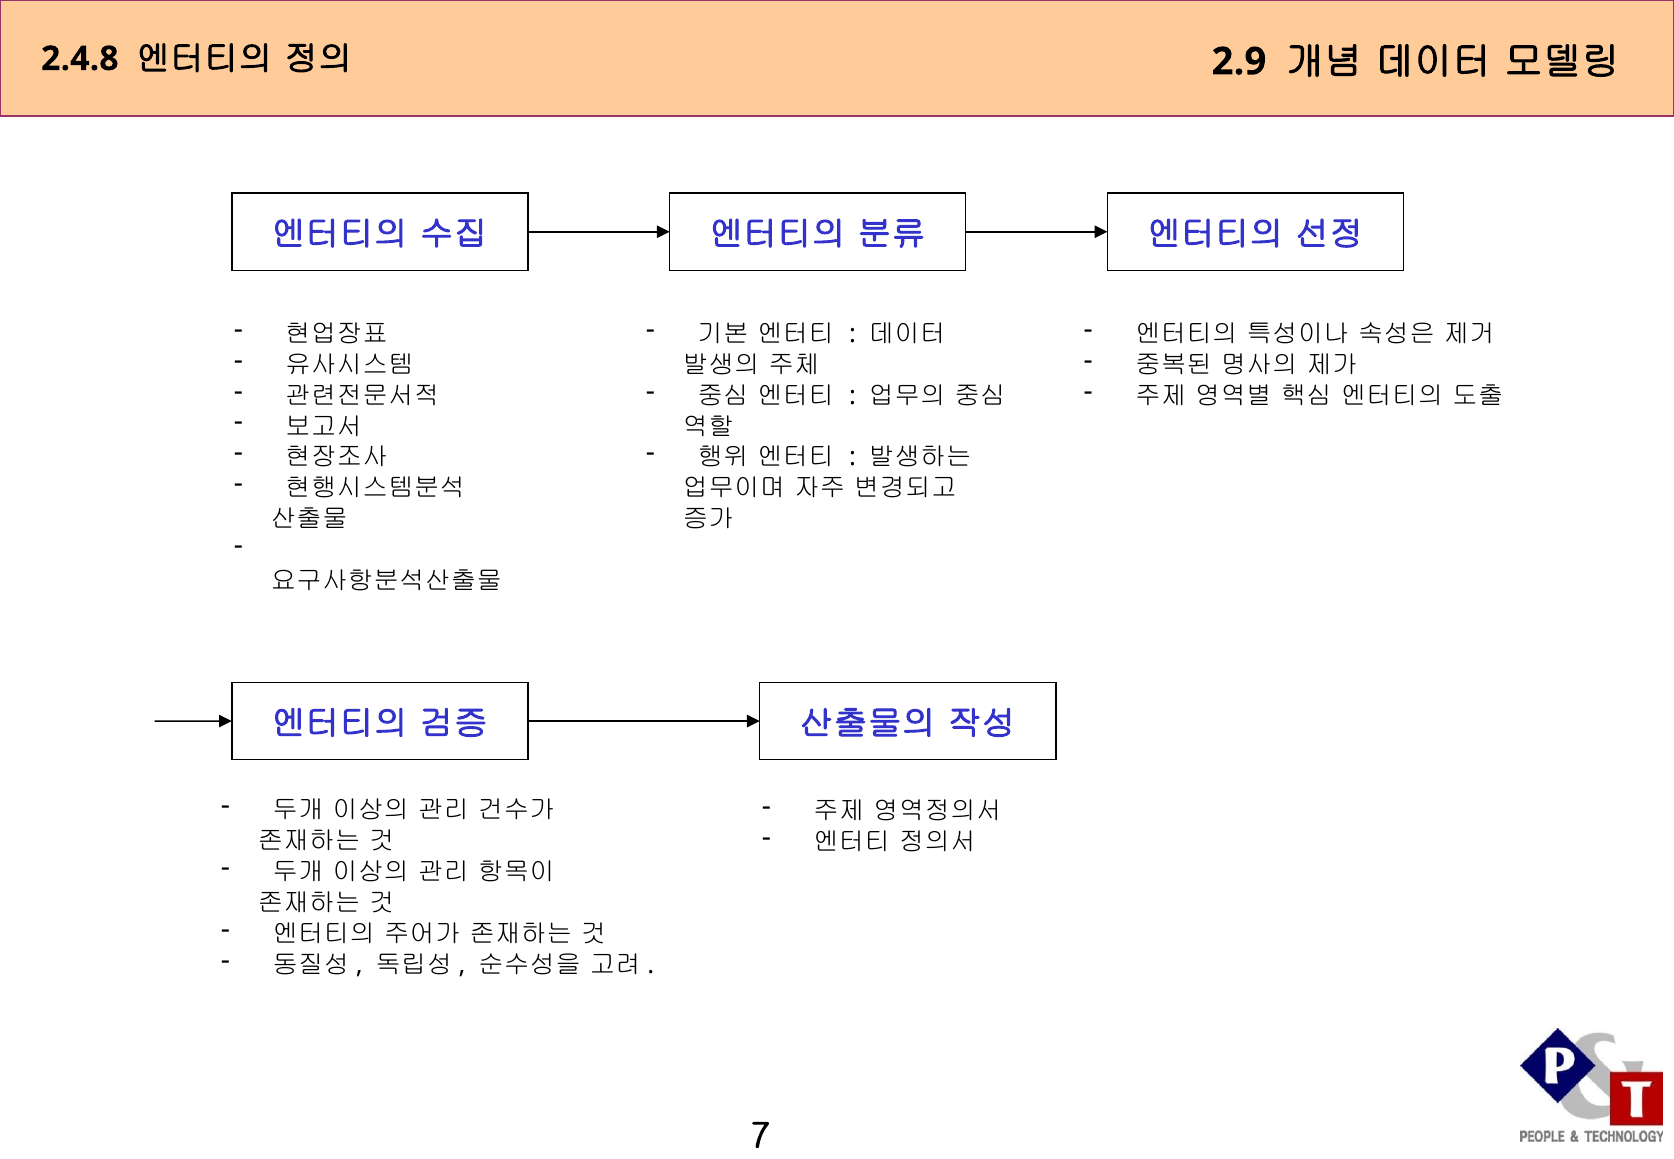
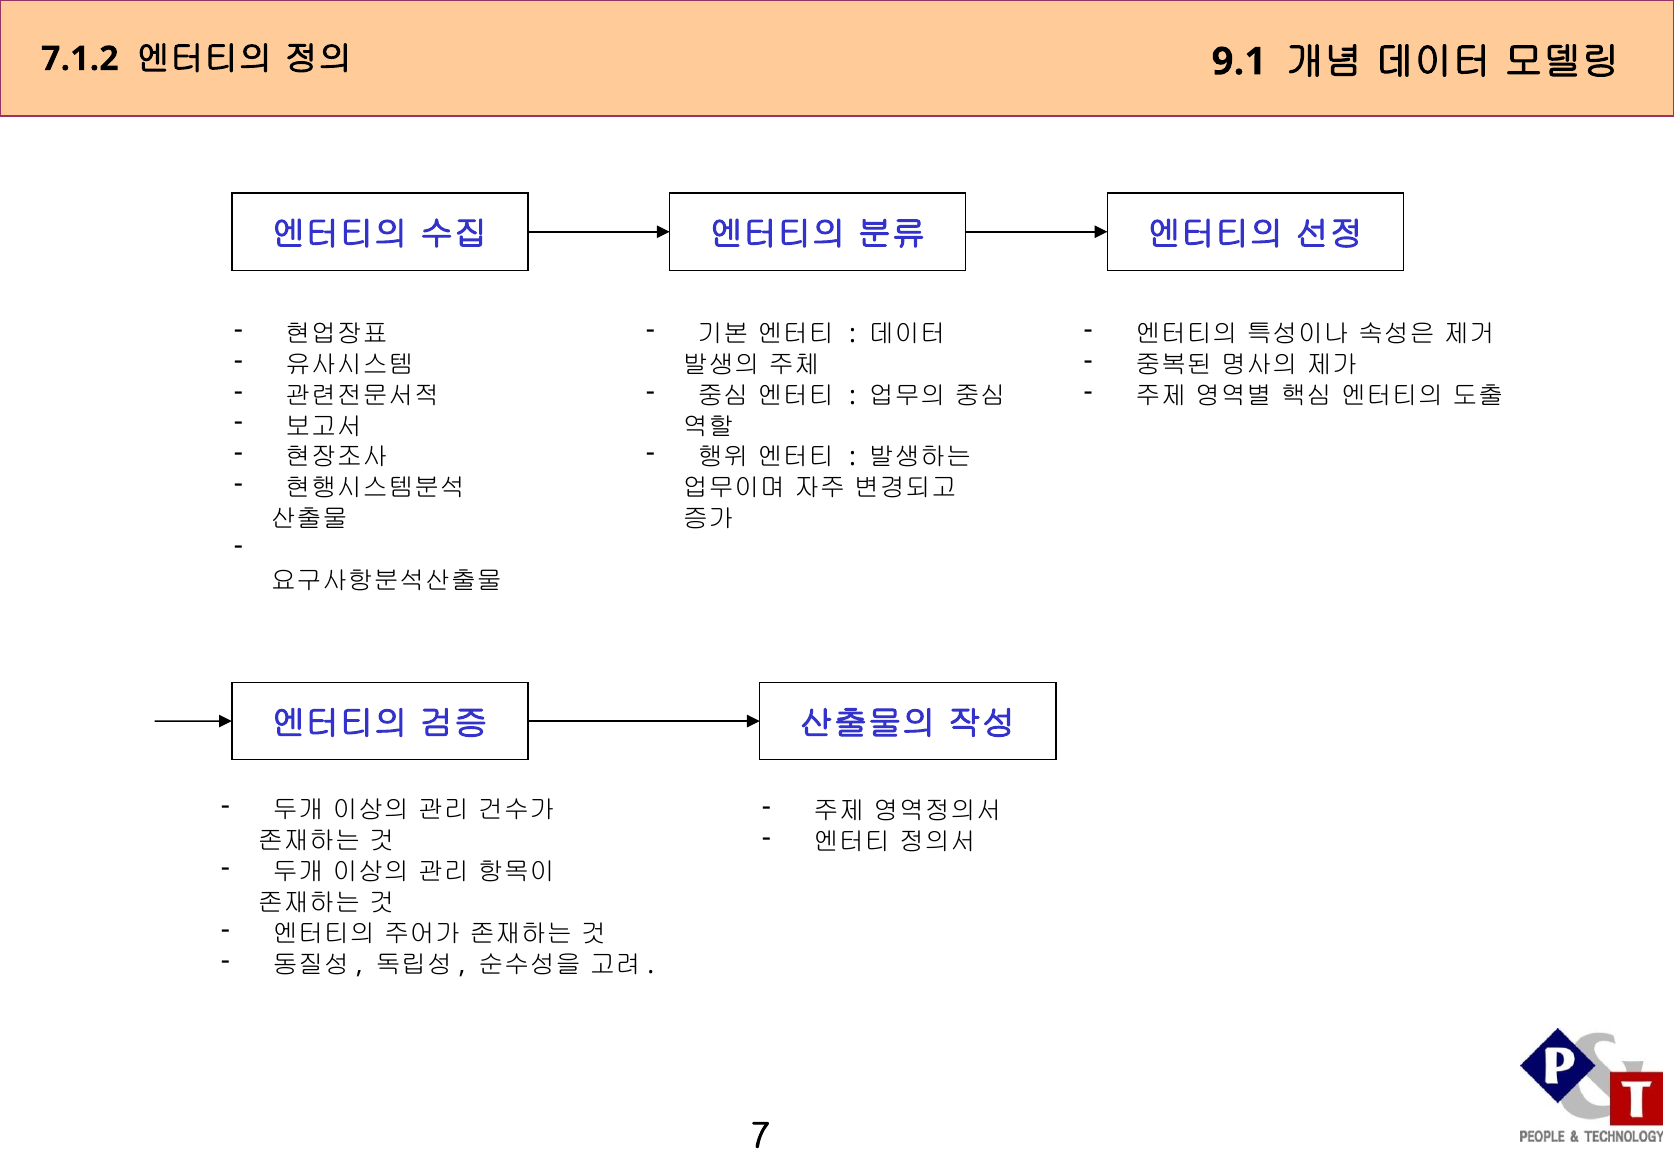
2.4.8: 2.4.8 -> 7.1.2 (80, 59)
2.9: 2.9 -> 9.1 (1239, 62)
